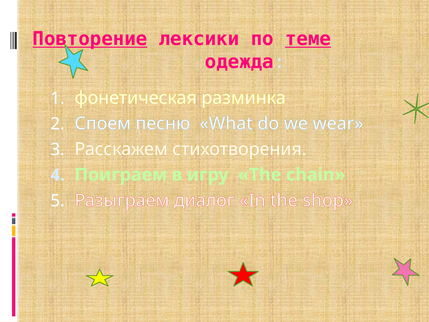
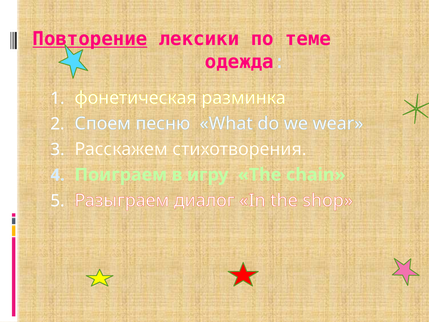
теме underline: present -> none (308, 39)
